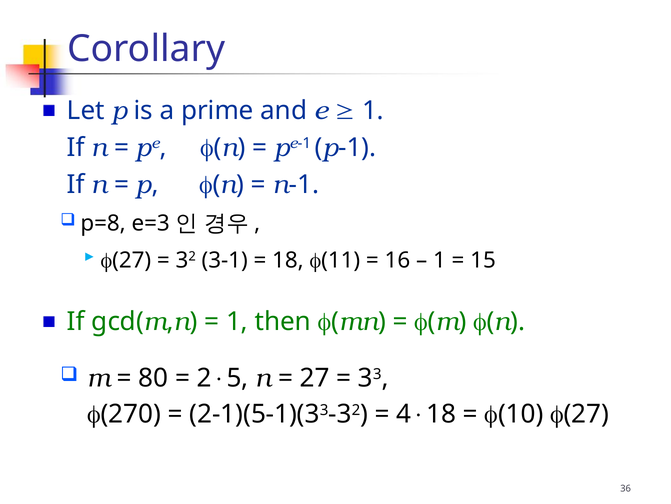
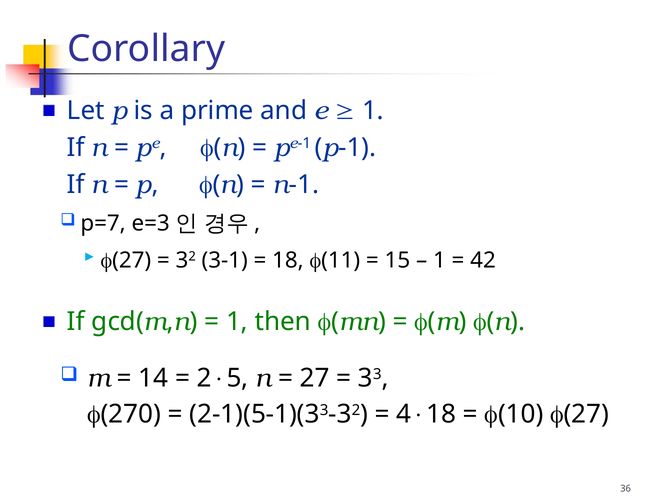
p=8: p=8 -> p=7 (103, 223)
16: 16 -> 15 (397, 260)
15: 15 -> 42 (483, 260)
80: 80 -> 14 (153, 378)
